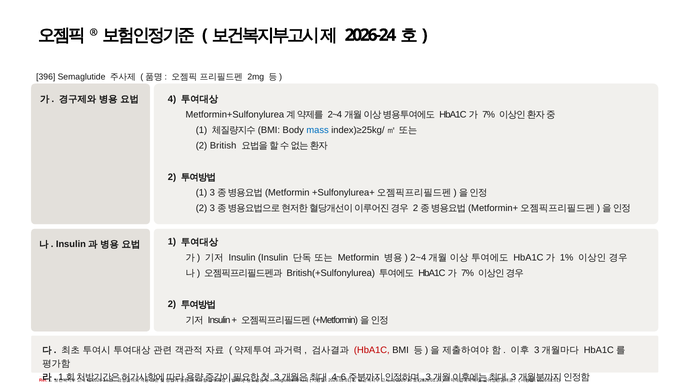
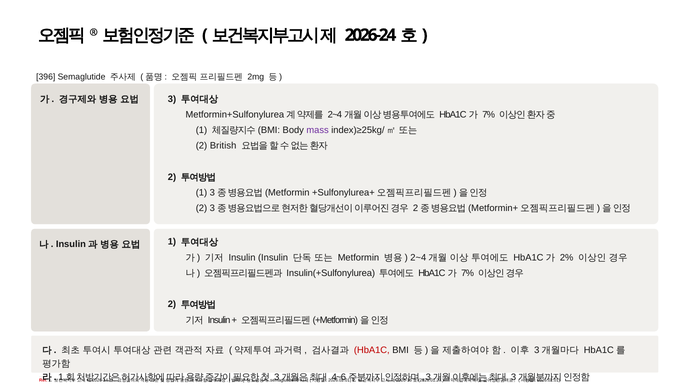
4: 4 -> 3 (172, 99)
mass colour: blue -> purple (318, 130)
1%: 1% -> 2% (567, 257)
British(+Sulfonylurea: British(+Sulfonylurea -> Insulin(+Sulfonylurea (331, 273)
